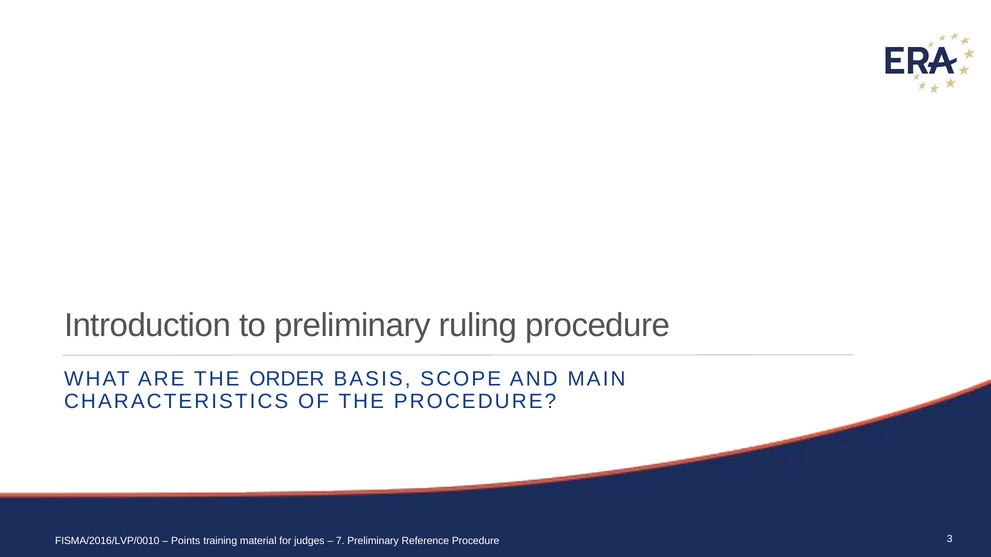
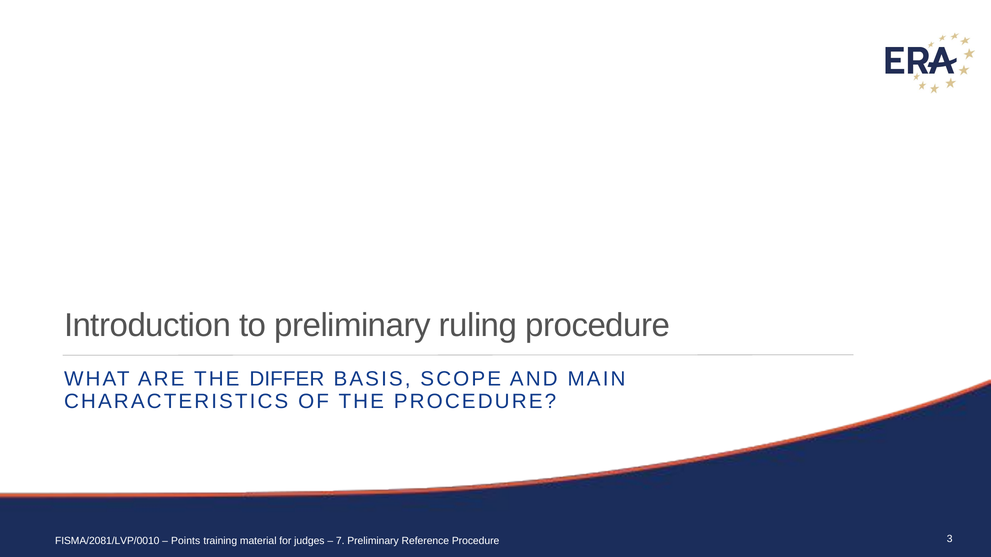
ORDER: ORDER -> DIFFER (287, 379)
FISMA/2016/LVP/0010: FISMA/2016/LVP/0010 -> FISMA/2081/LVP/0010 (107, 541)
